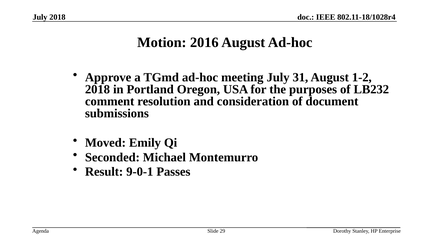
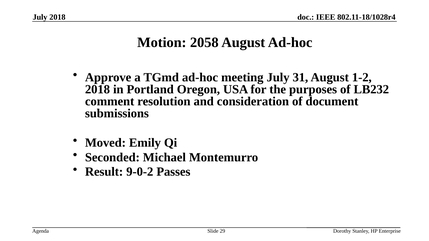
2016: 2016 -> 2058 (204, 42)
9-0-1: 9-0-1 -> 9-0-2 (140, 172)
